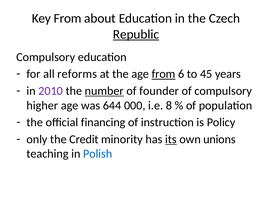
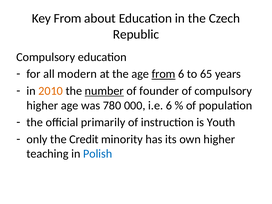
Republic underline: present -> none (136, 34)
reforms: reforms -> modern (77, 74)
45: 45 -> 65 (206, 74)
2010 colour: purple -> orange (51, 91)
644: 644 -> 780 (112, 105)
i.e 8: 8 -> 6 (169, 105)
financing: financing -> primarily (103, 122)
Policy: Policy -> Youth (221, 122)
its underline: present -> none (171, 139)
own unions: unions -> higher (219, 139)
